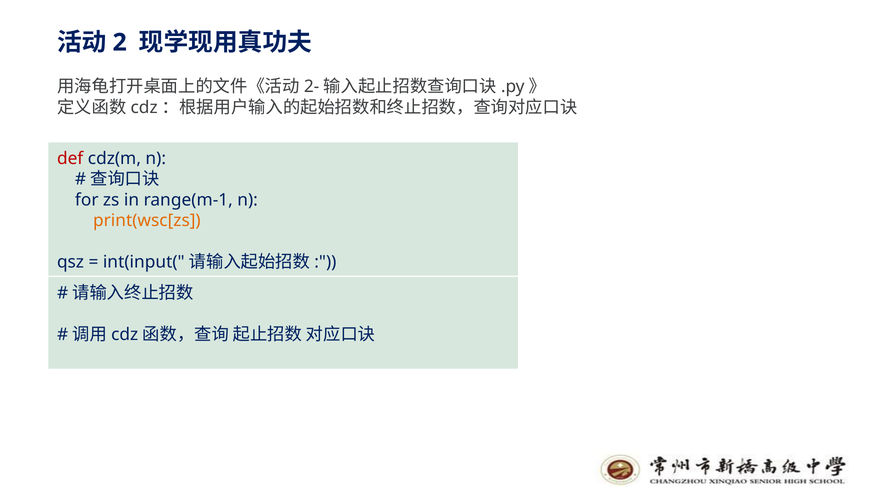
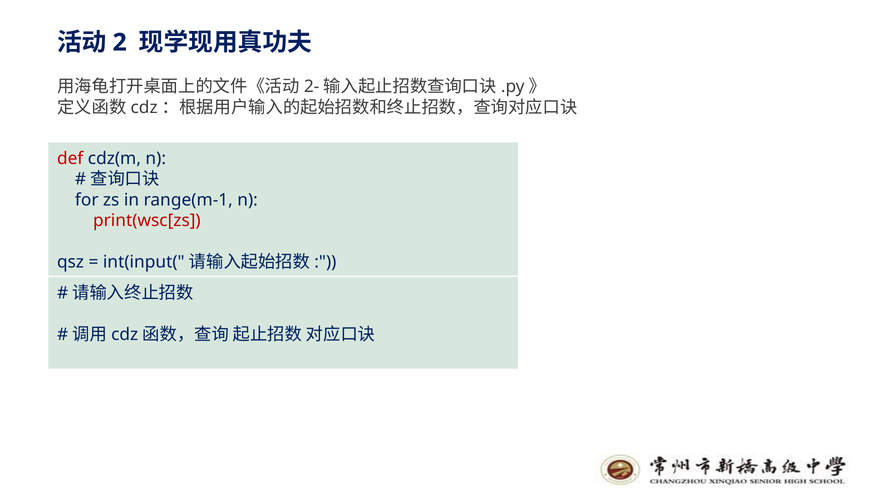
print(wsc[zs colour: orange -> red (147, 221)
